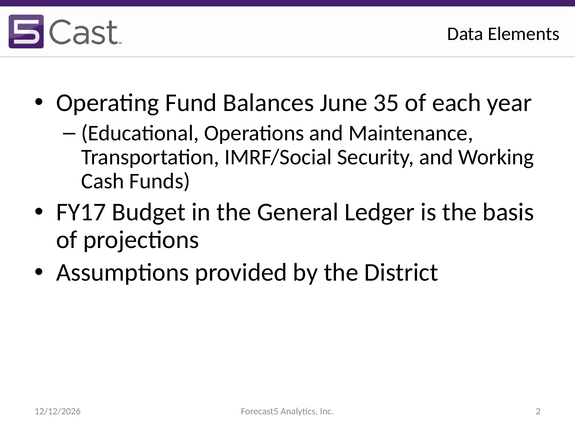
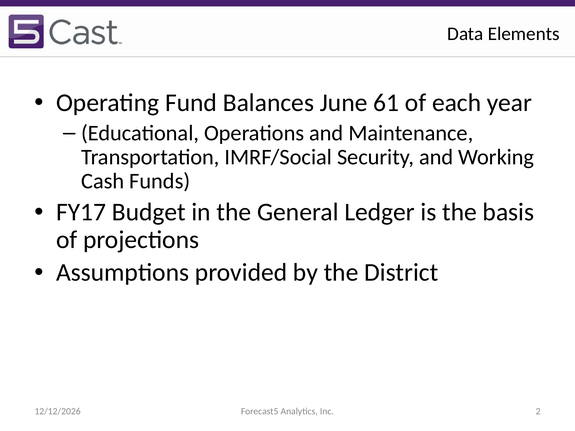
35: 35 -> 61 (386, 103)
